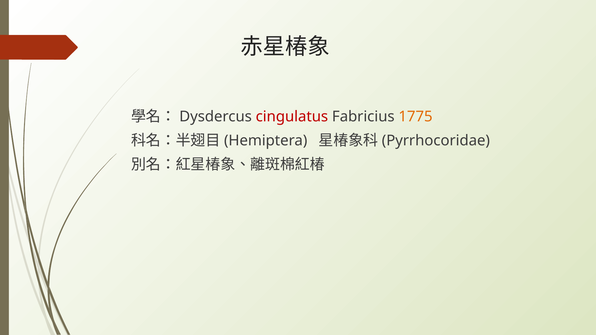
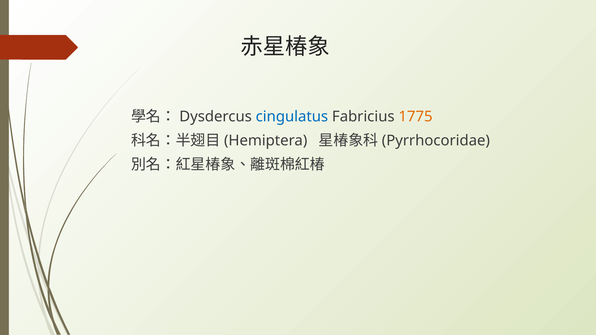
cingulatus colour: red -> blue (292, 117)
